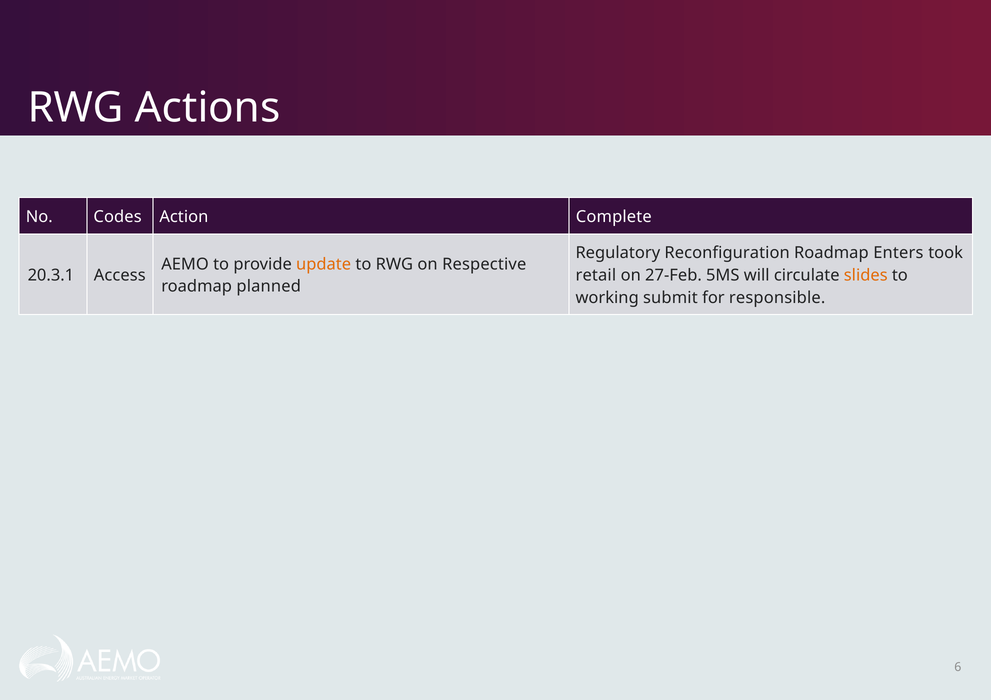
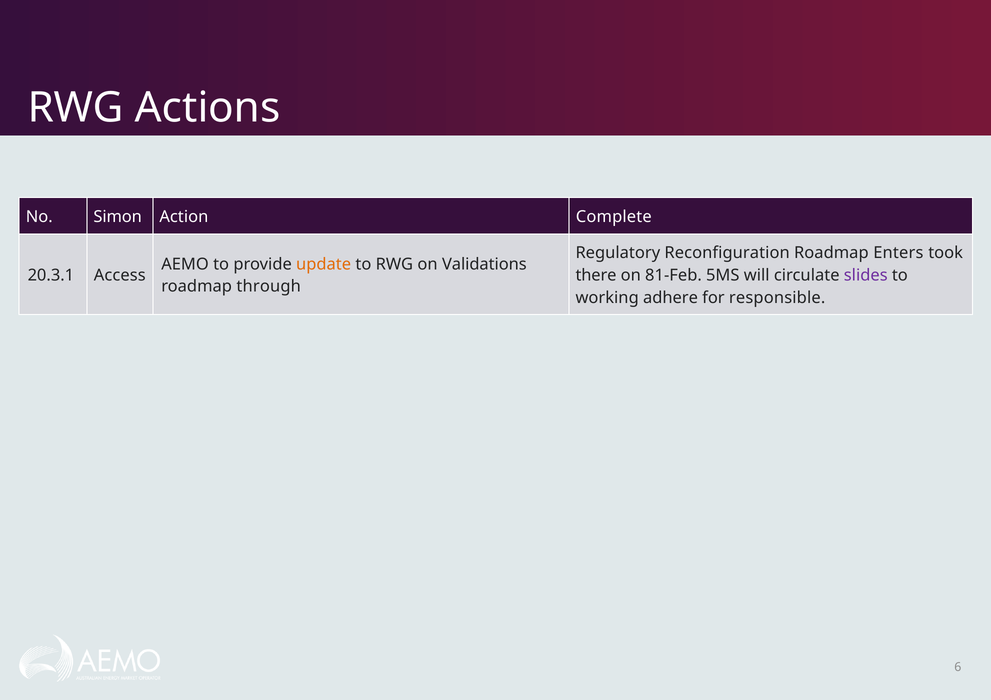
Codes: Codes -> Simon (118, 217)
Respective: Respective -> Validations (484, 264)
retail: retail -> there (596, 276)
27-Feb: 27-Feb -> 81-Feb (673, 276)
slides colour: orange -> purple (866, 276)
planned: planned -> through (269, 287)
submit: submit -> adhere (670, 298)
